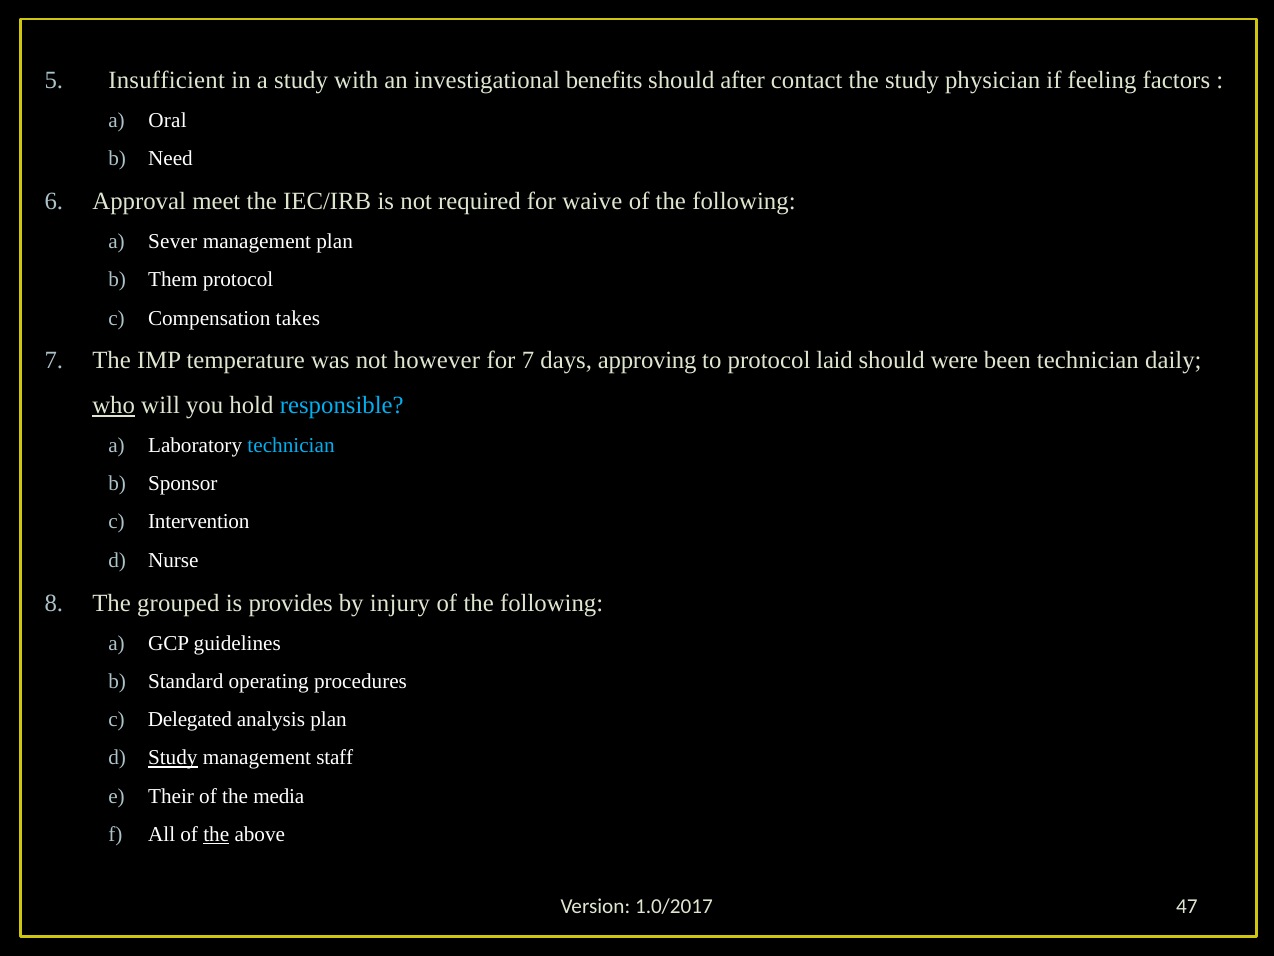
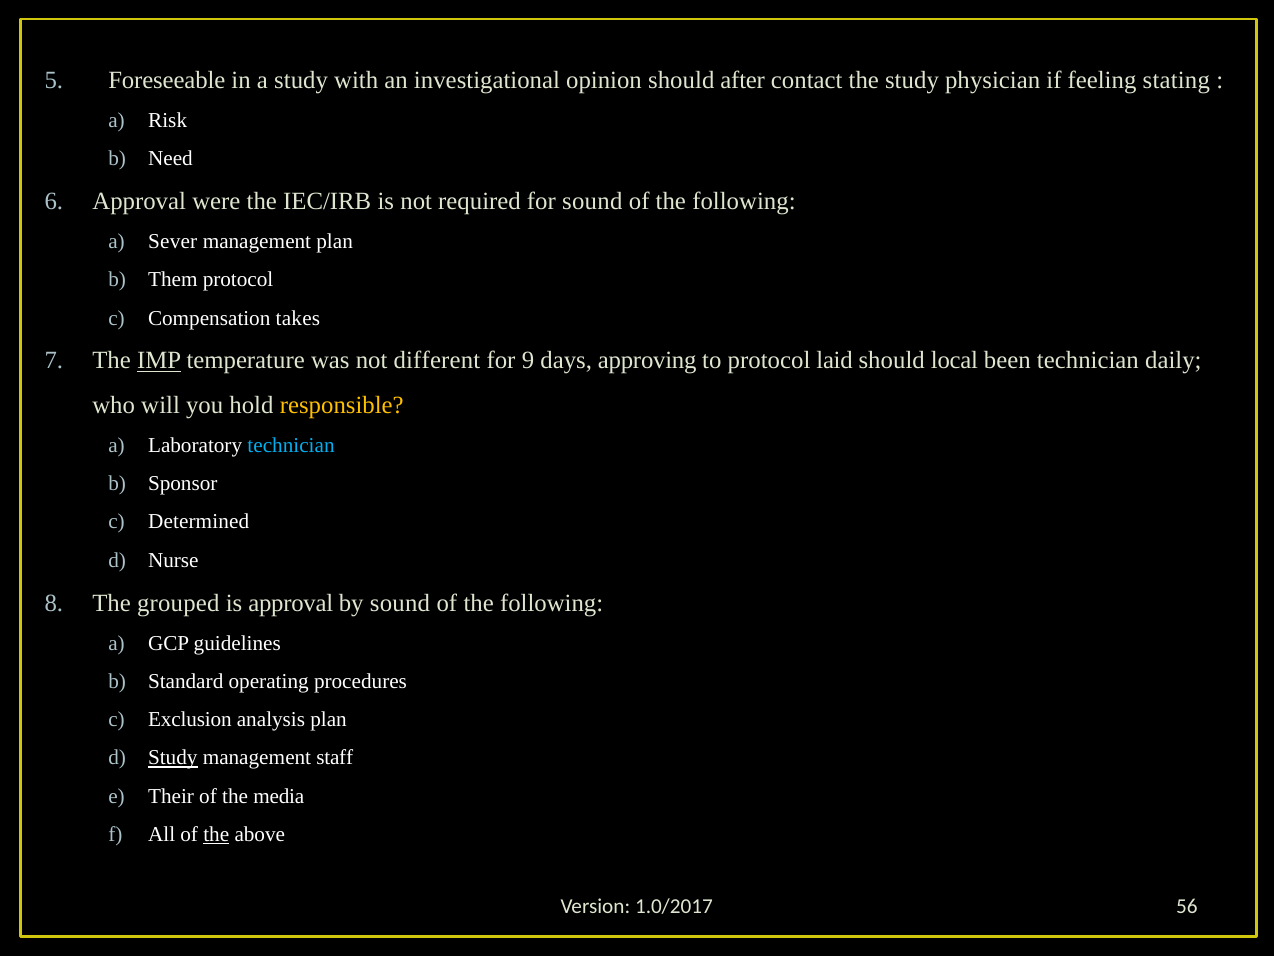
Insufficient: Insufficient -> Foreseeable (167, 80)
benefits: benefits -> opinion (604, 80)
factors: factors -> stating (1176, 80)
Oral: Oral -> Risk (168, 120)
meet: meet -> were (216, 201)
for waive: waive -> sound (592, 201)
IMP underline: none -> present (159, 361)
however: however -> different (437, 361)
for 7: 7 -> 9 (528, 361)
were: were -> local (955, 361)
who underline: present -> none (114, 405)
responsible colour: light blue -> yellow (342, 405)
Intervention: Intervention -> Determined (199, 522)
is provides: provides -> approval (291, 603)
by injury: injury -> sound (400, 603)
Delegated: Delegated -> Exclusion (190, 719)
47: 47 -> 56 (1187, 906)
